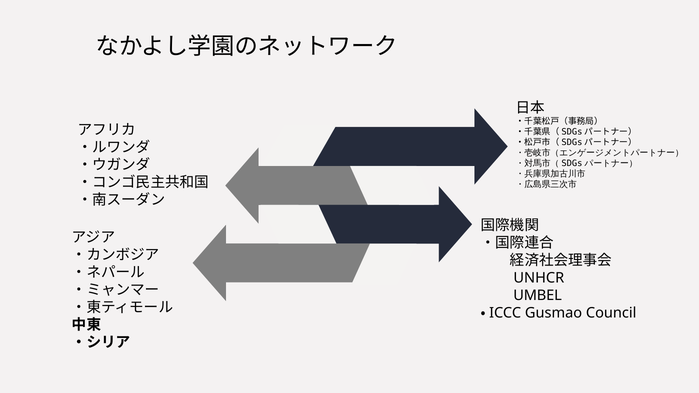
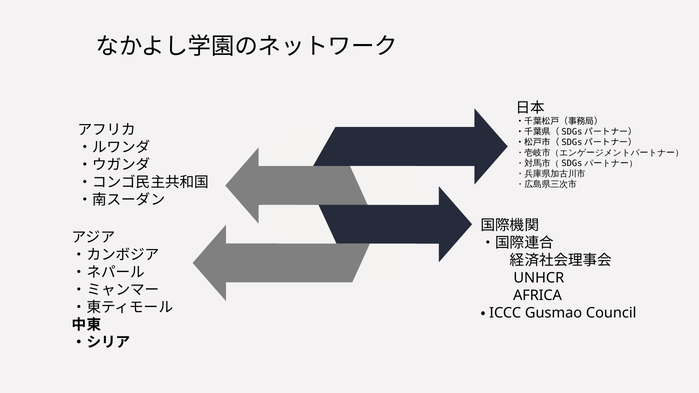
UMBEL: UMBEL -> AFRICA (538, 296)
